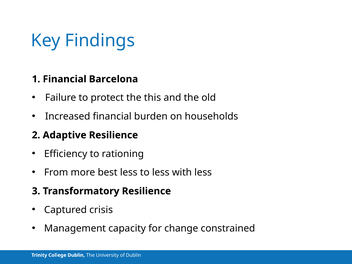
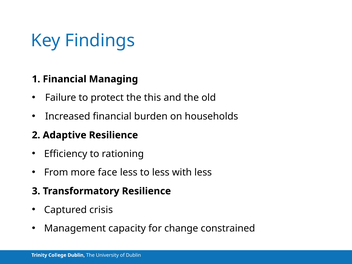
Barcelona: Barcelona -> Managing (114, 79)
best: best -> face (108, 172)
